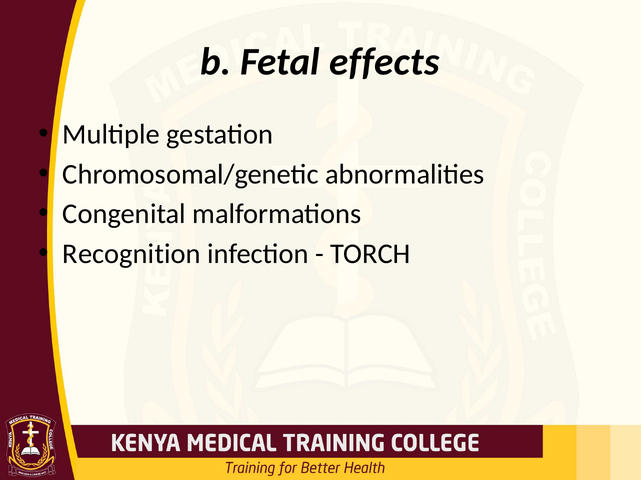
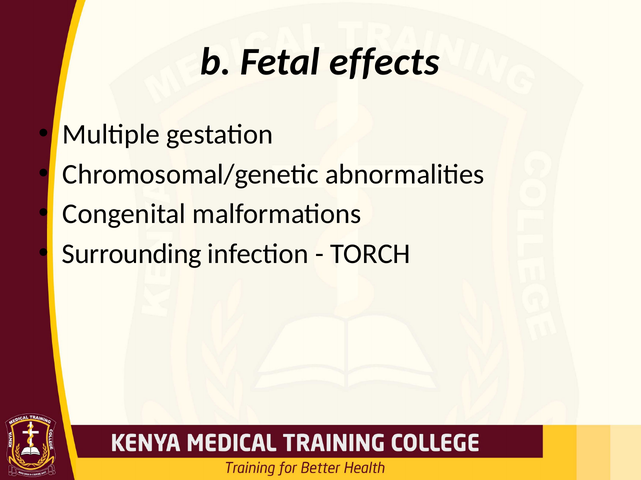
Recognition: Recognition -> Surrounding (132, 254)
